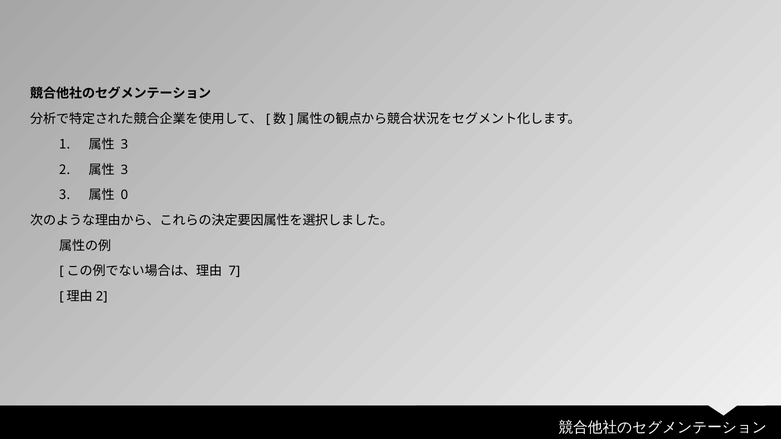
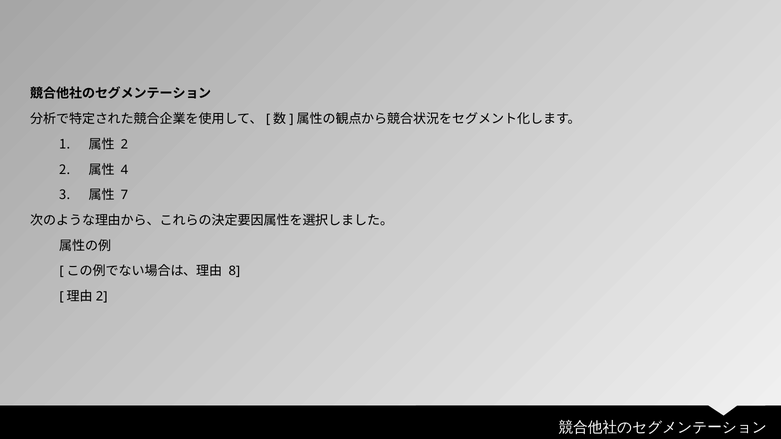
3: 3 -> 2 (124, 144)
3: 3 -> 4 (124, 170)
0: 0 -> 7 (124, 195)
7: 7 -> 8 (234, 271)
